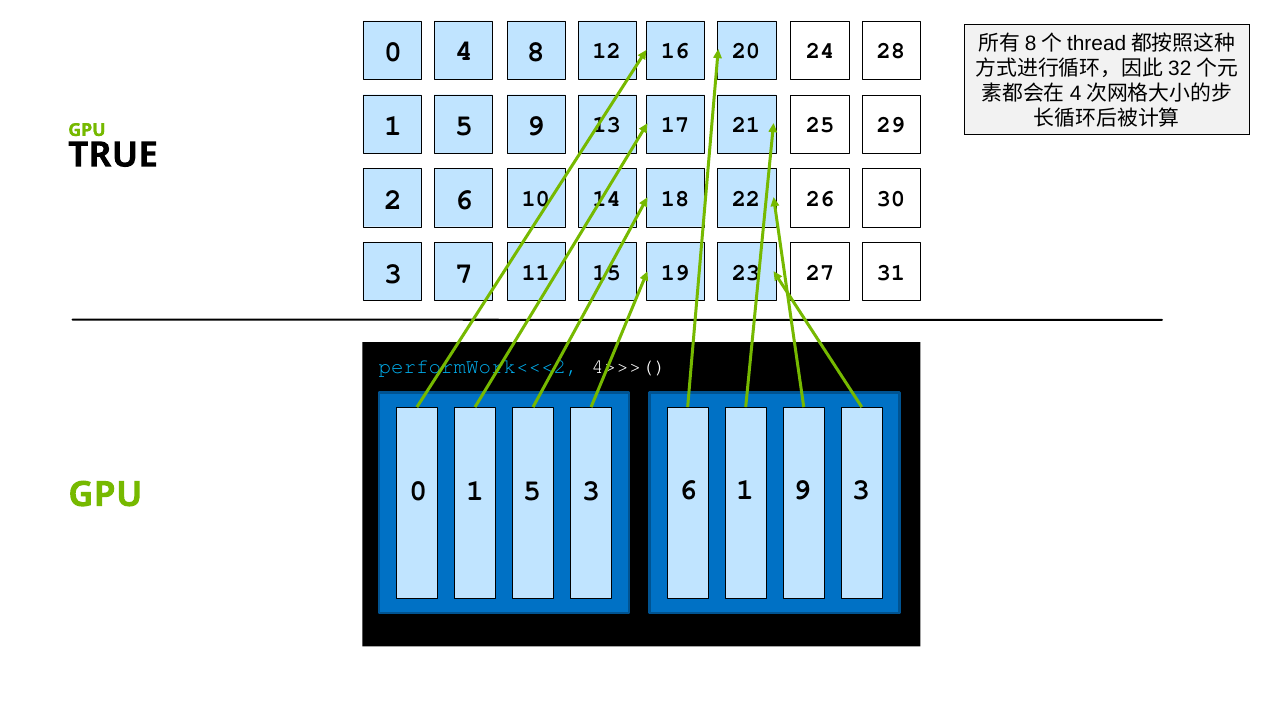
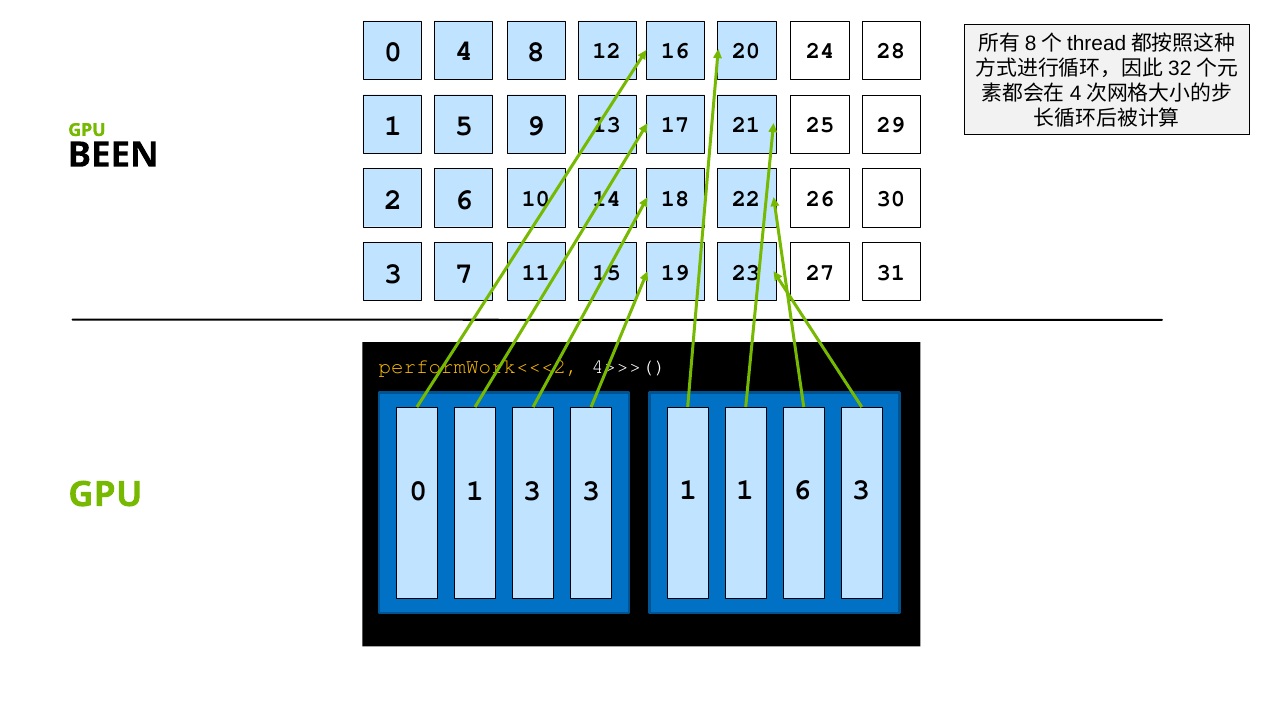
TRUE: TRUE -> BEEN (113, 155)
performWork<<<2 colour: light blue -> yellow (479, 366)
1 5: 5 -> 3 (532, 490)
3 6: 6 -> 1 (688, 490)
1 9: 9 -> 6 (802, 490)
